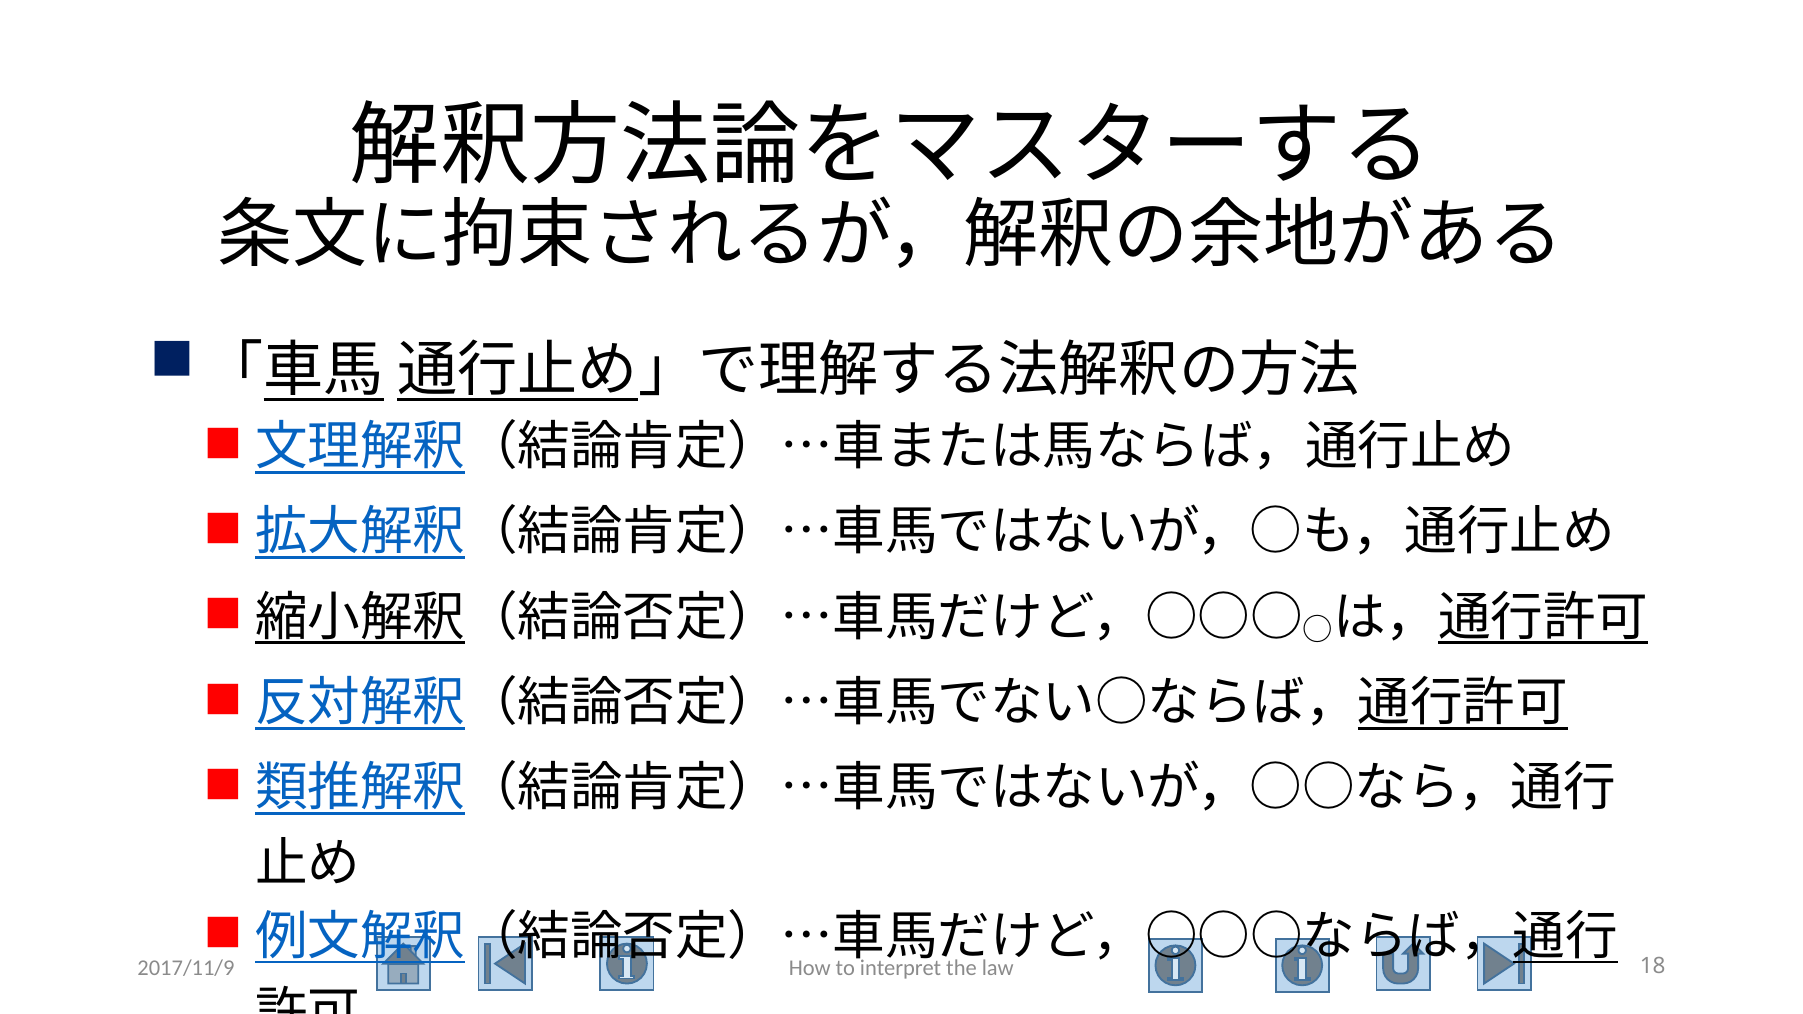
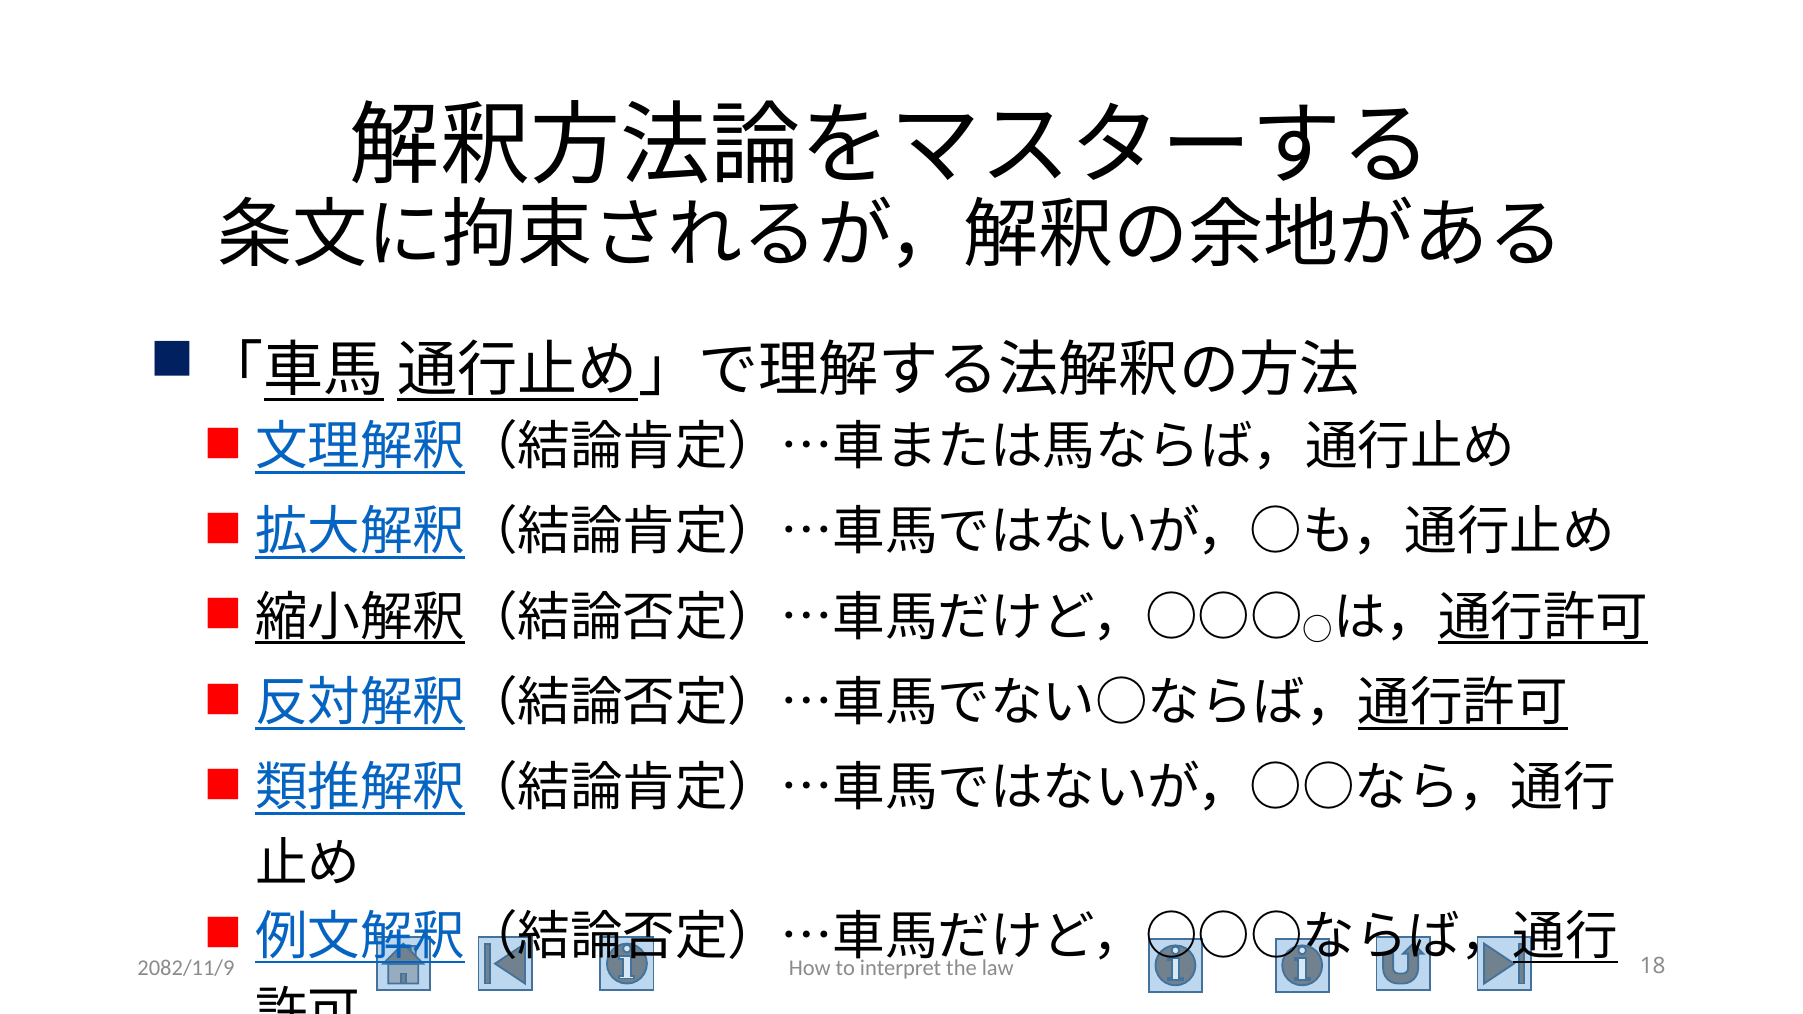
2017/11/9: 2017/11/9 -> 2082/11/9 (186, 969)
